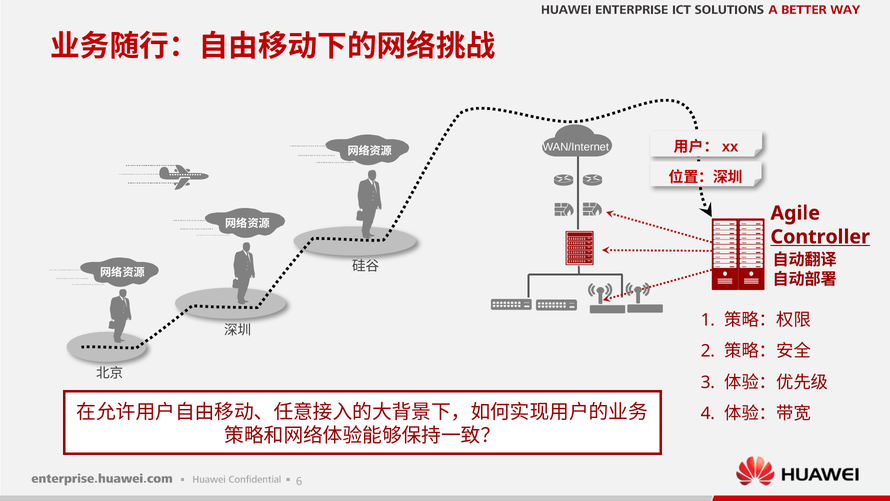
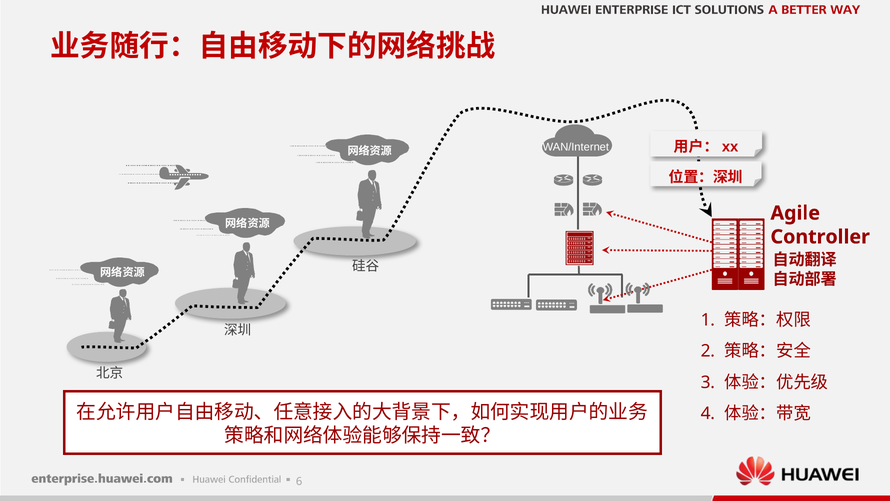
Controller underline: present -> none (820, 237)
